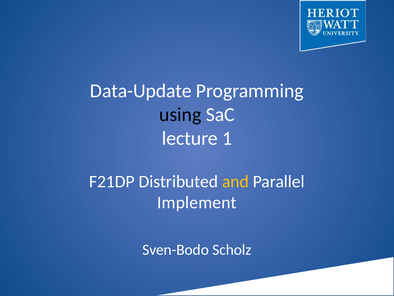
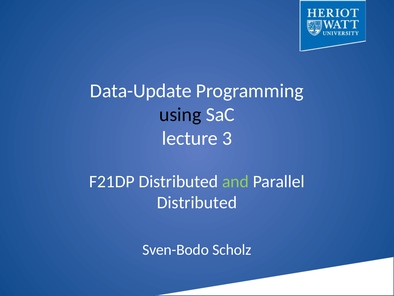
1: 1 -> 3 (227, 138)
and colour: yellow -> light green (235, 181)
Implement: Implement -> Distributed (197, 202)
